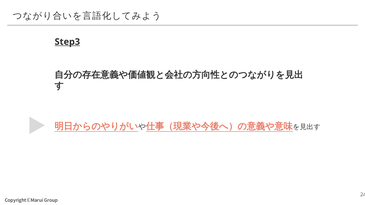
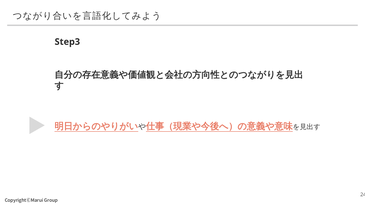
Step3 underline: present -> none (67, 42)
